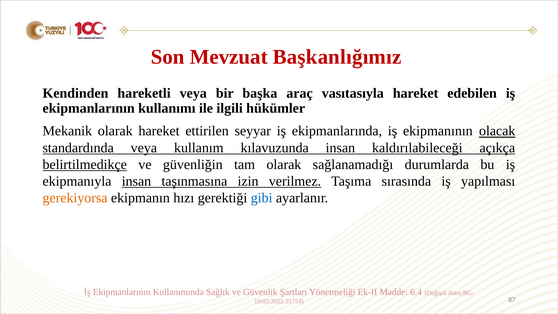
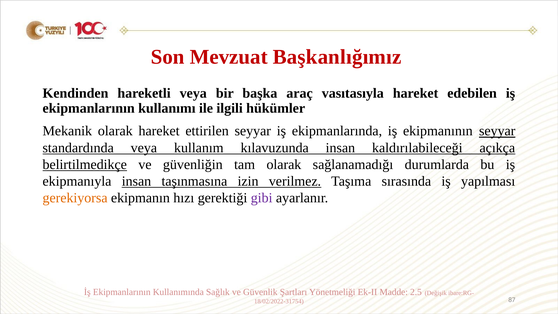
ekipmanının olacak: olacak -> seyyar (497, 131)
gibi colour: blue -> purple (262, 198)
6.4: 6.4 -> 2.5 (416, 292)
